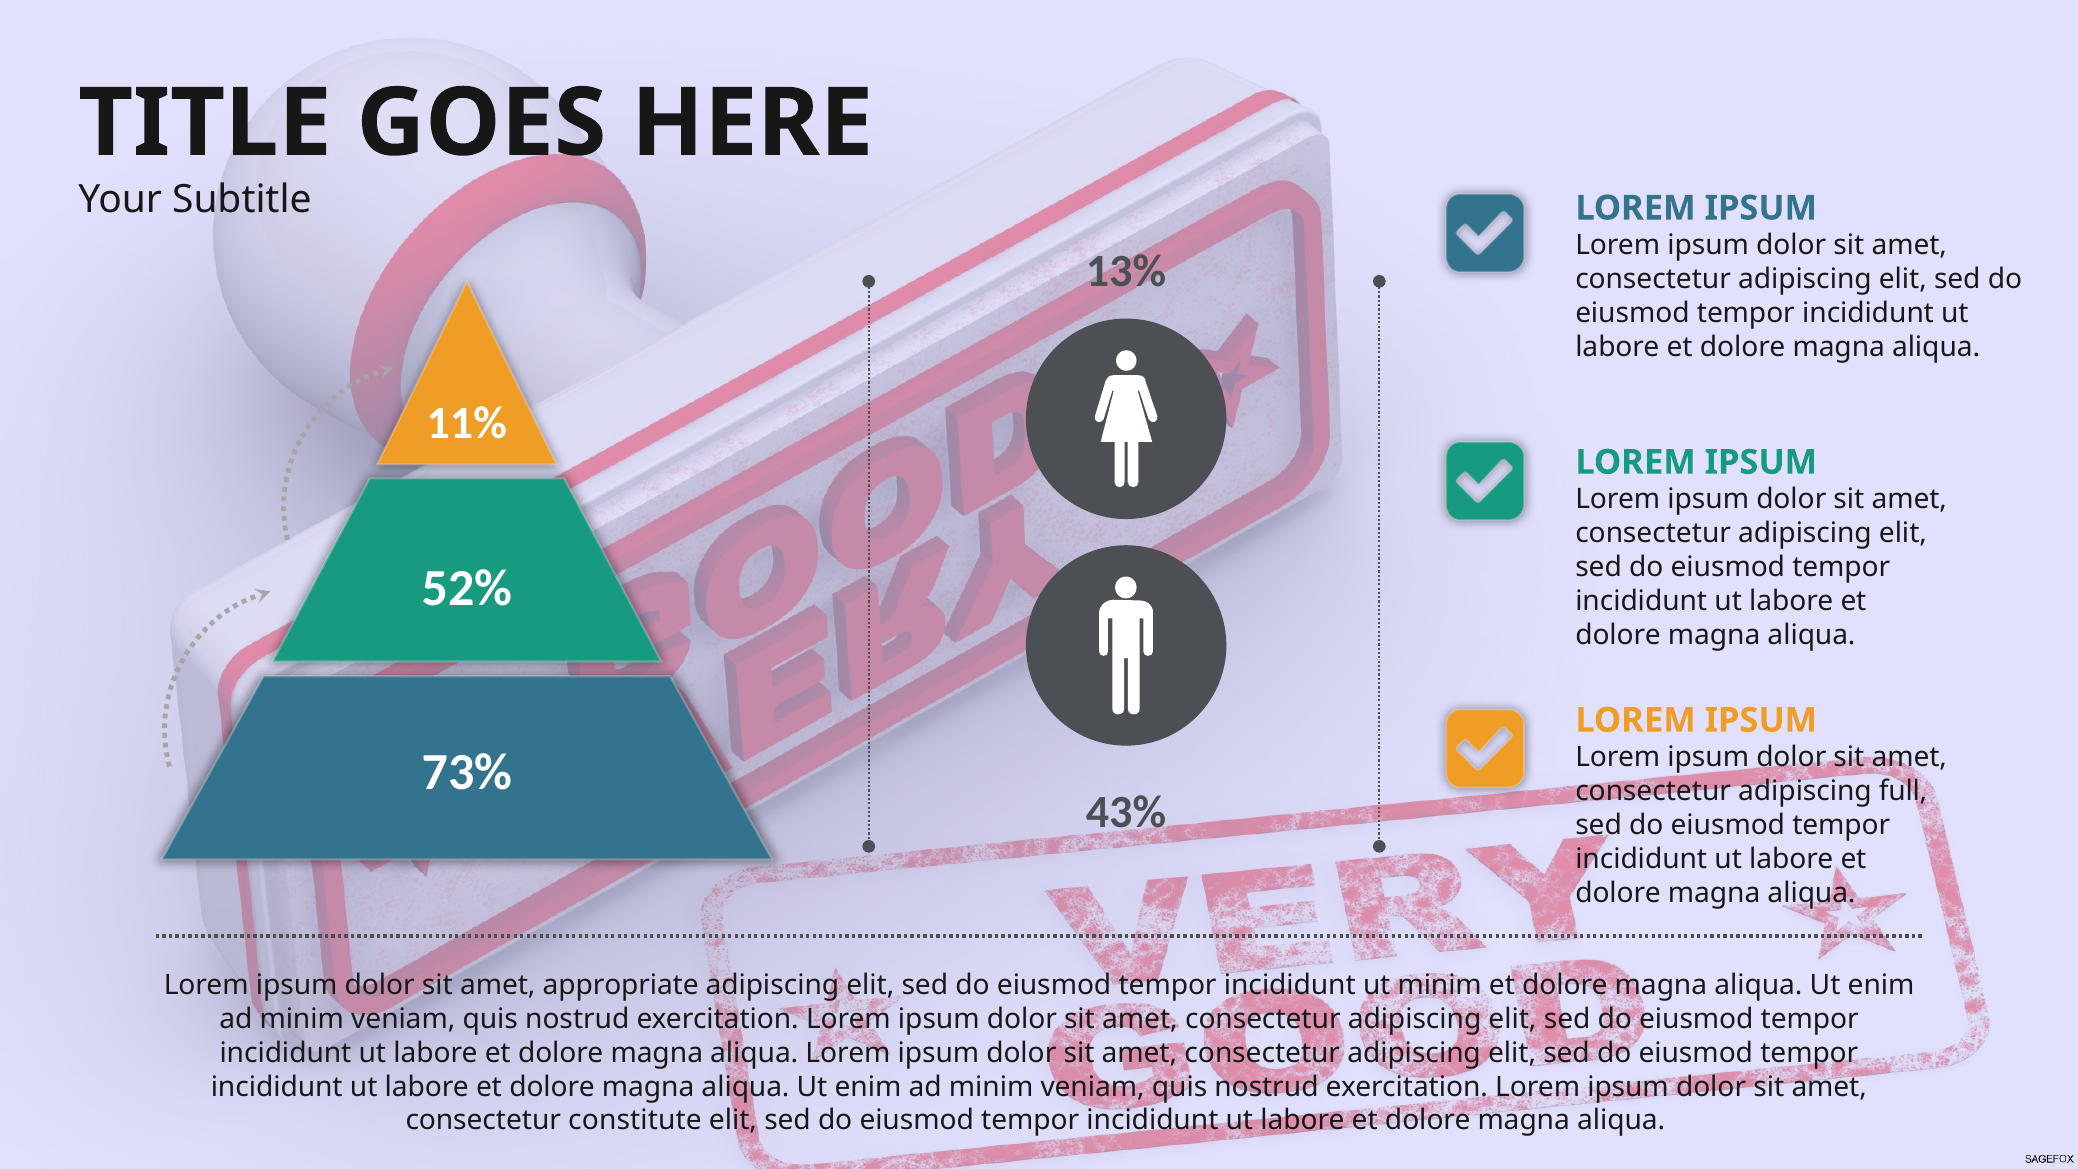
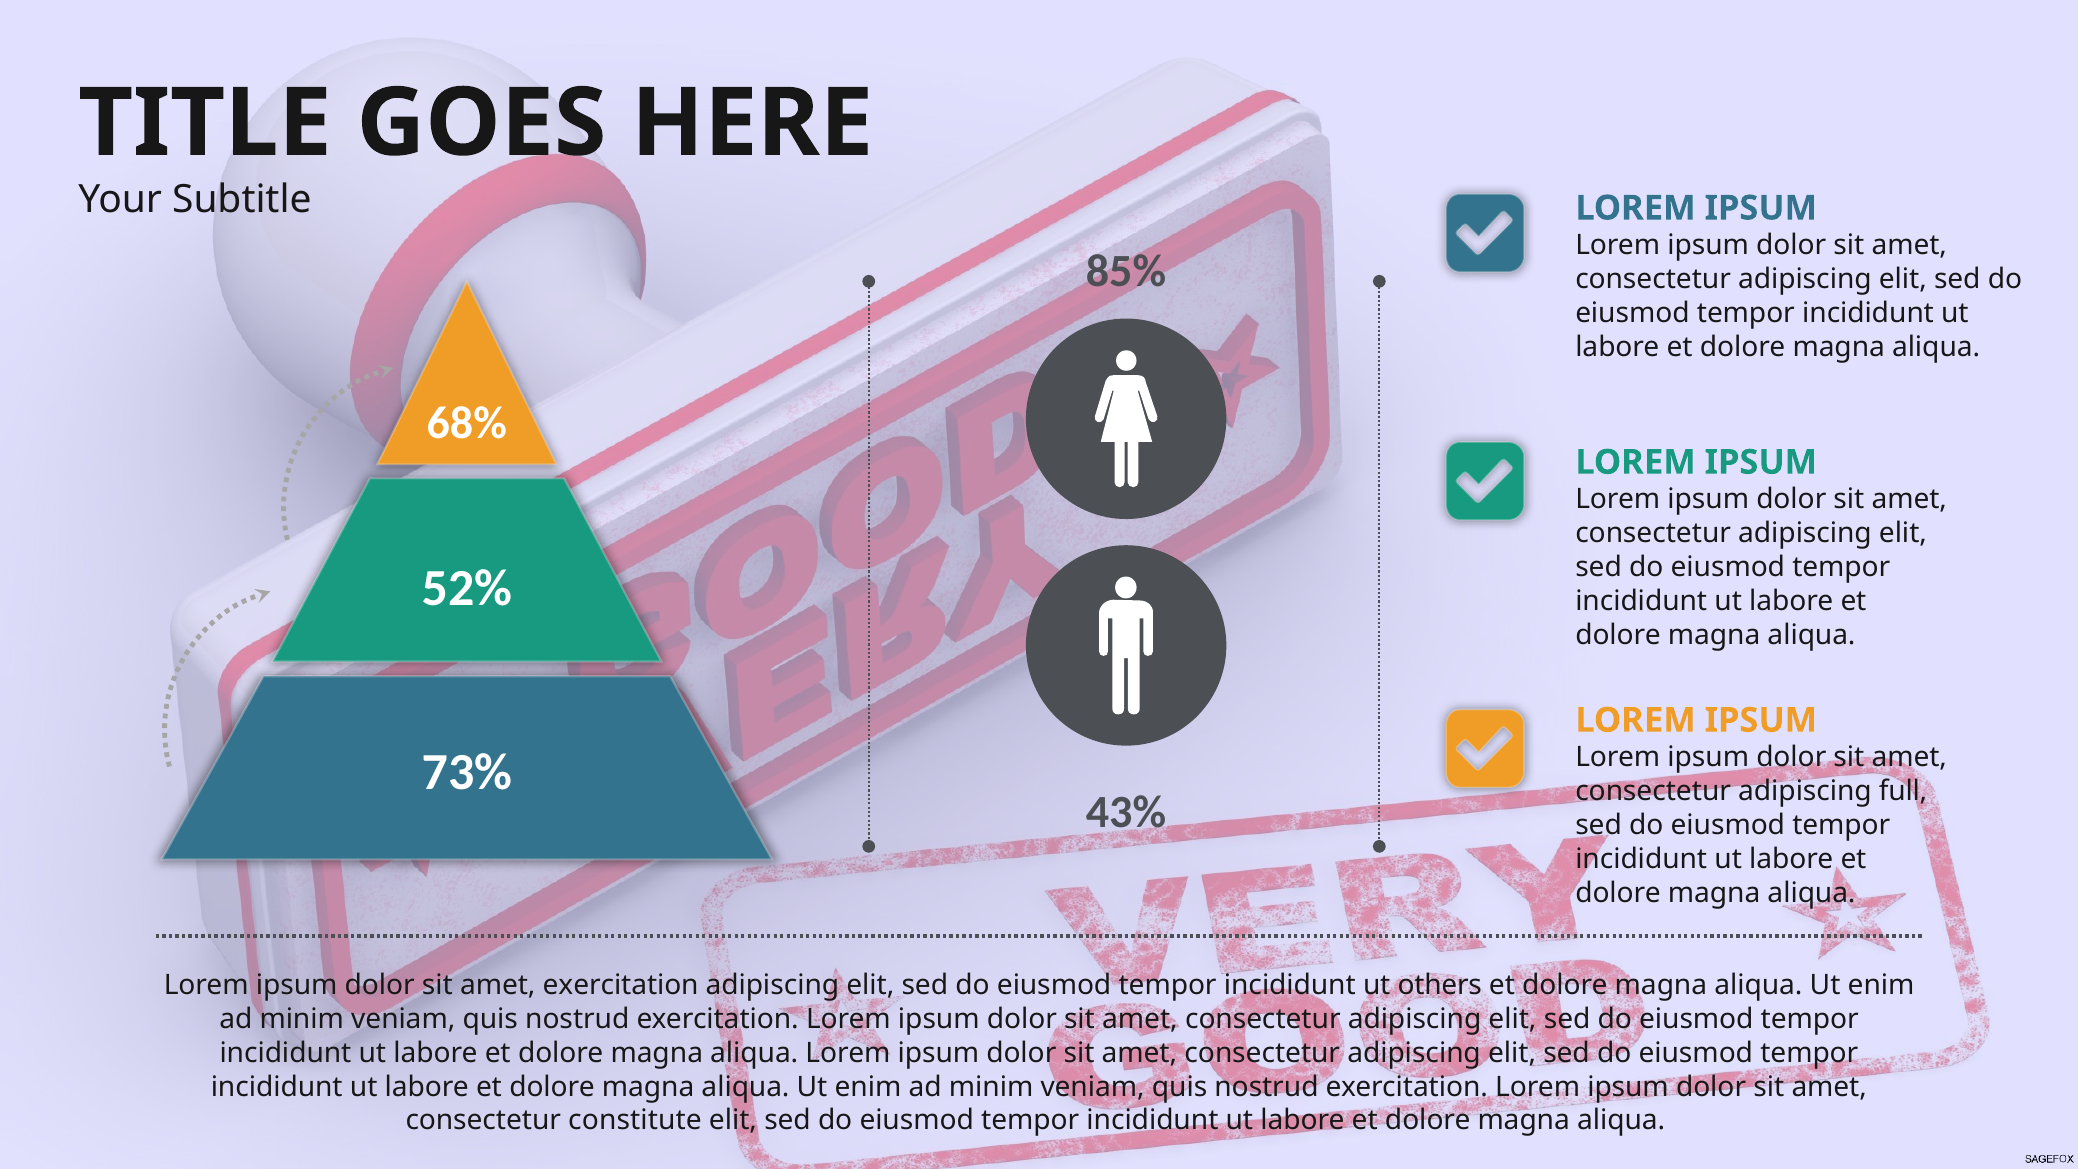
13%: 13% -> 85% (1126, 271)
11%: 11% -> 68% (467, 424)
amet appropriate: appropriate -> exercitation (621, 985)
ut minim: minim -> others (1440, 985)
